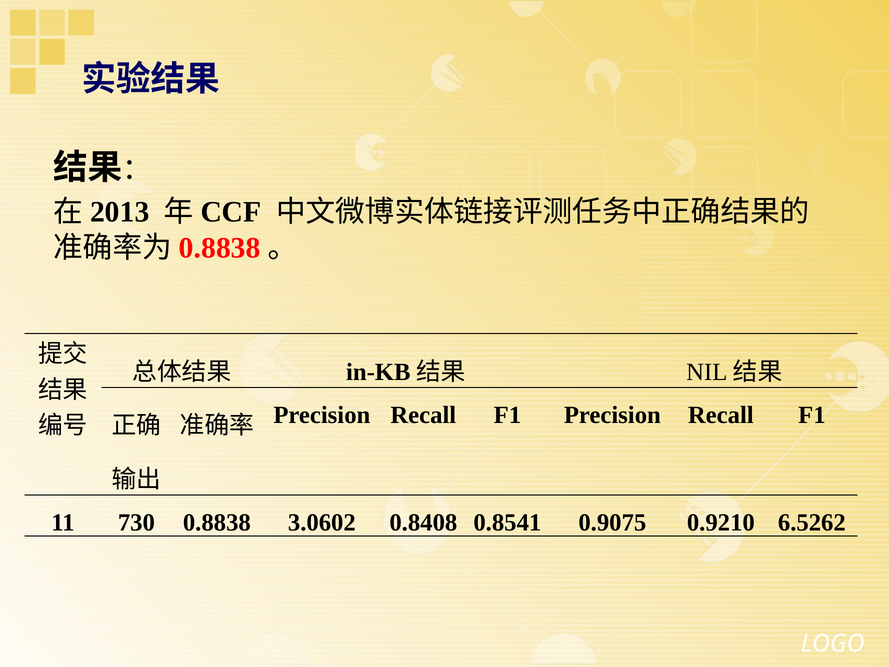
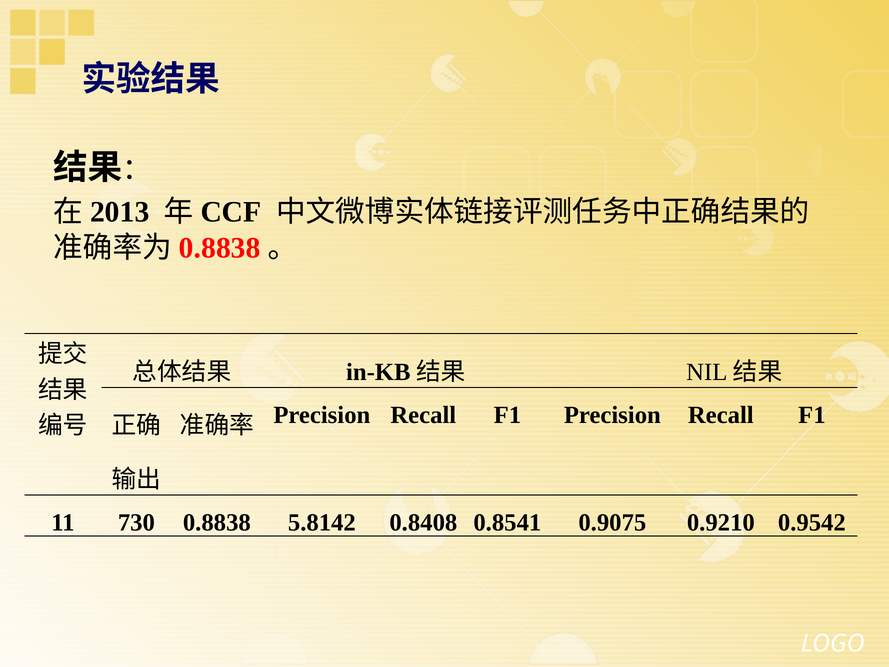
3.0602: 3.0602 -> 5.8142 (322, 522)
6.5262: 6.5262 -> 0.9542 (812, 522)
